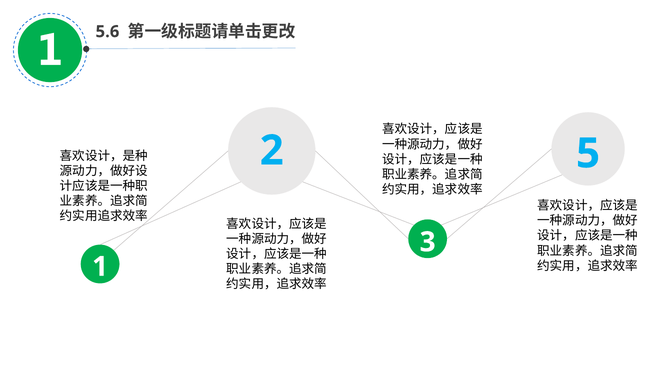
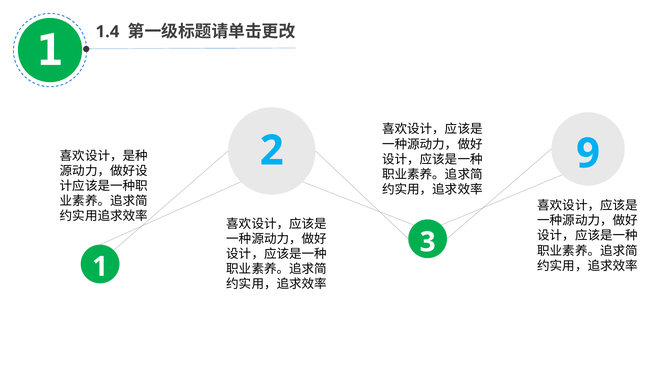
5.6: 5.6 -> 1.4 (107, 32)
5: 5 -> 9 (588, 153)
